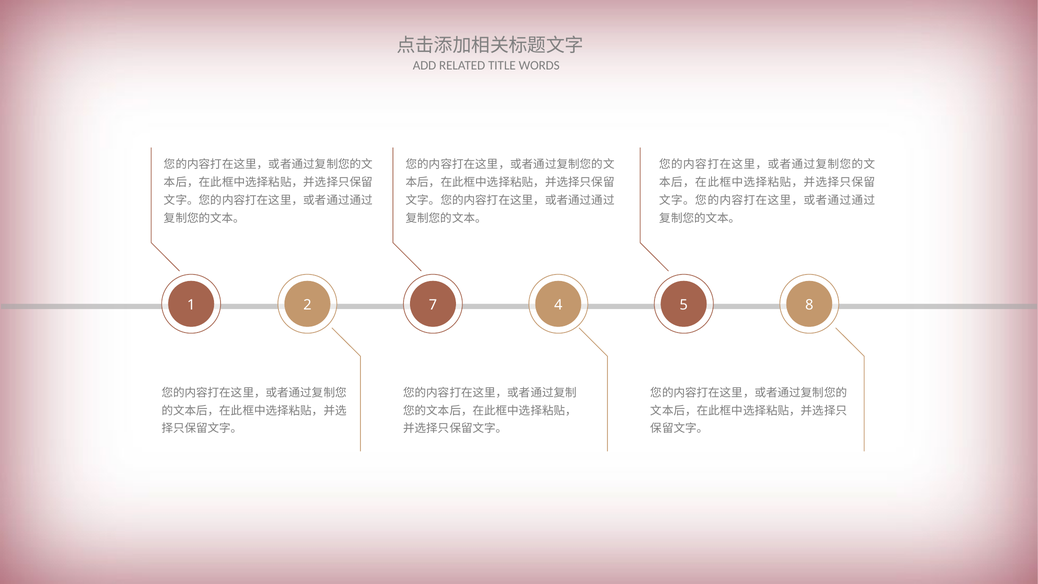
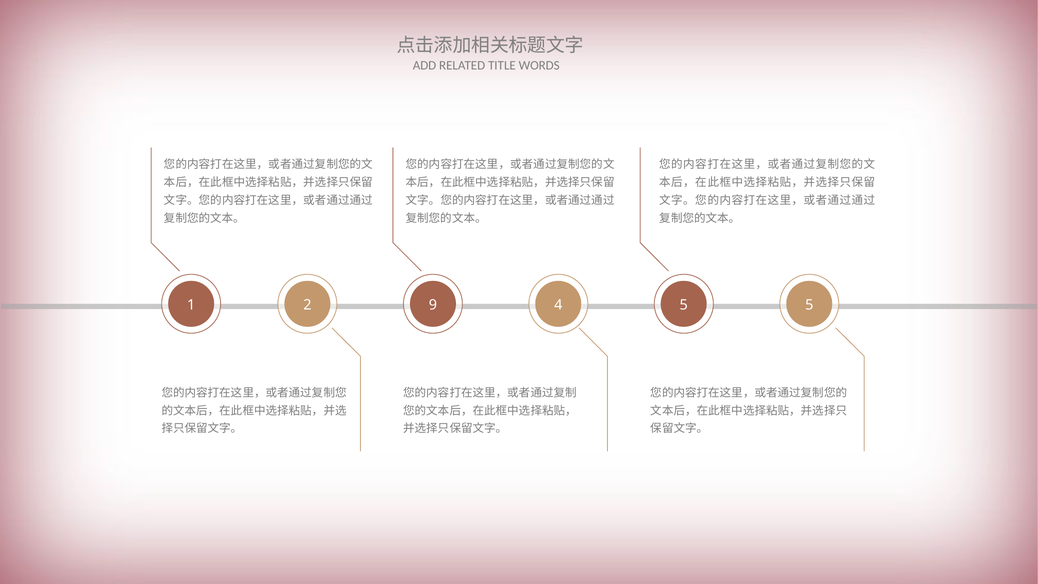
7: 7 -> 9 (433, 305)
5 8: 8 -> 5 (809, 305)
